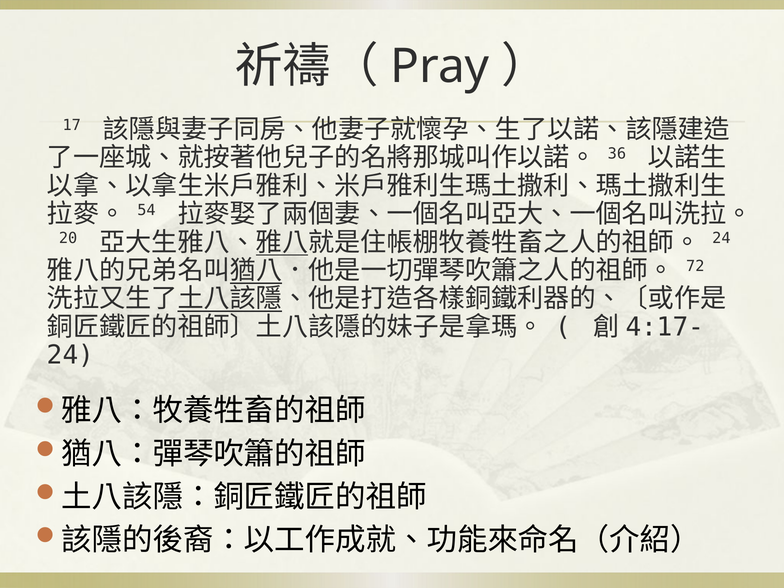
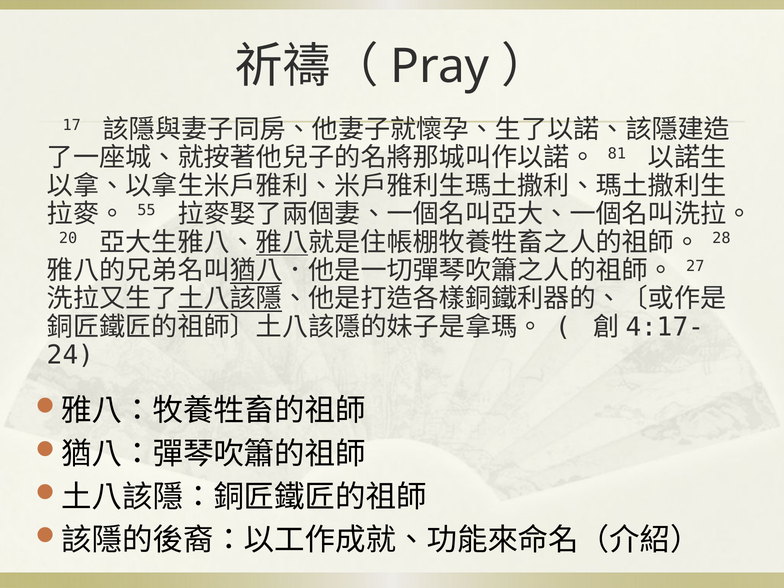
36: 36 -> 81 (617, 154)
54: 54 -> 55 (146, 210)
24: 24 -> 28 (721, 238)
72: 72 -> 27 (695, 266)
